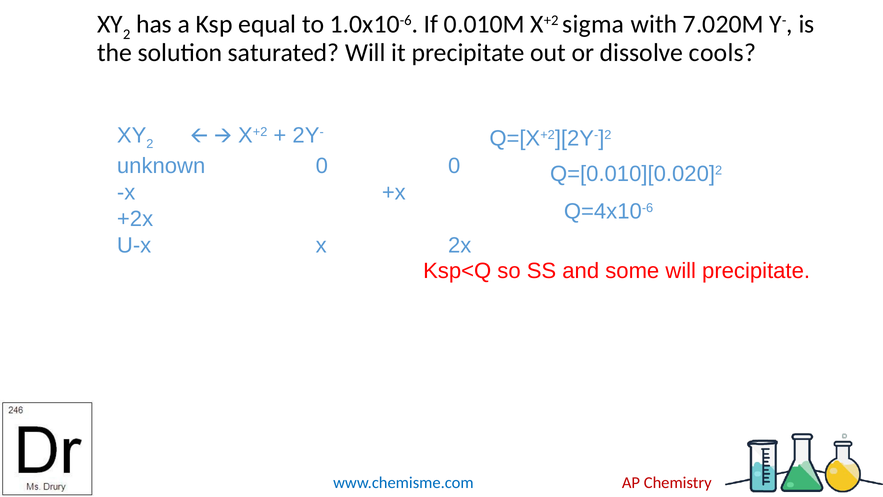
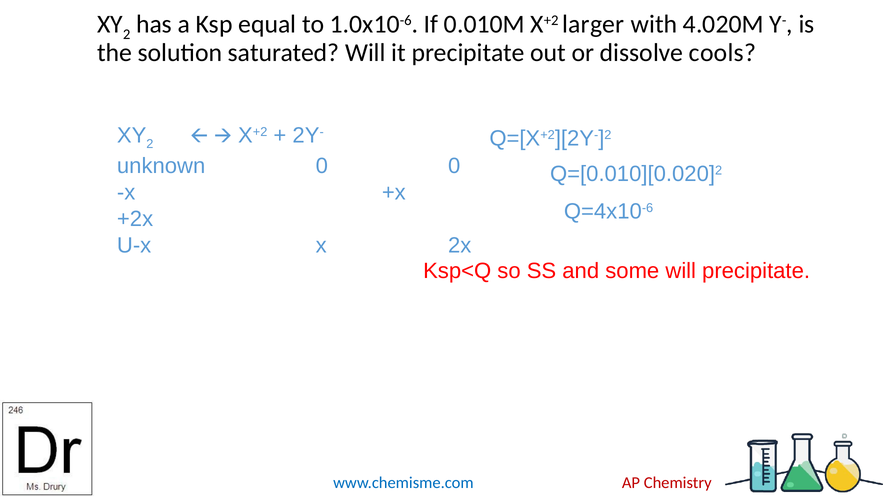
sigma: sigma -> larger (593, 24)
7.020M: 7.020M -> 4.020M (723, 24)
